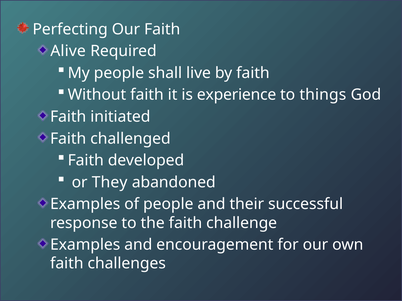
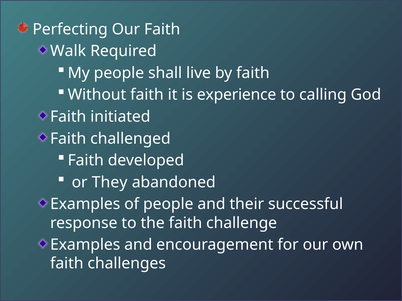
Alive: Alive -> Walk (68, 51)
things: things -> calling (323, 95)
